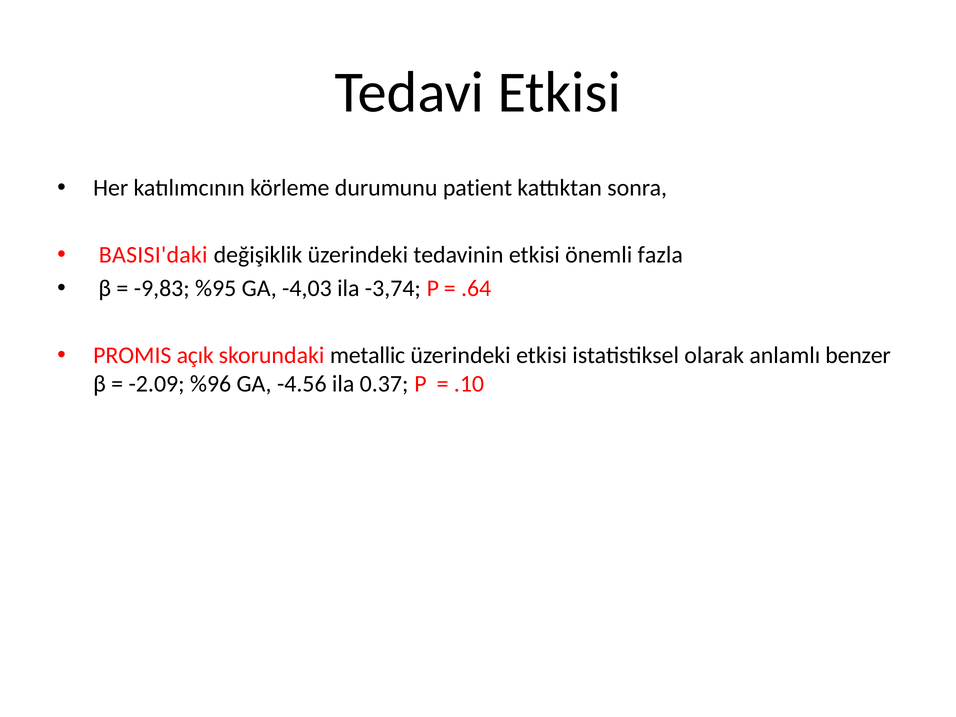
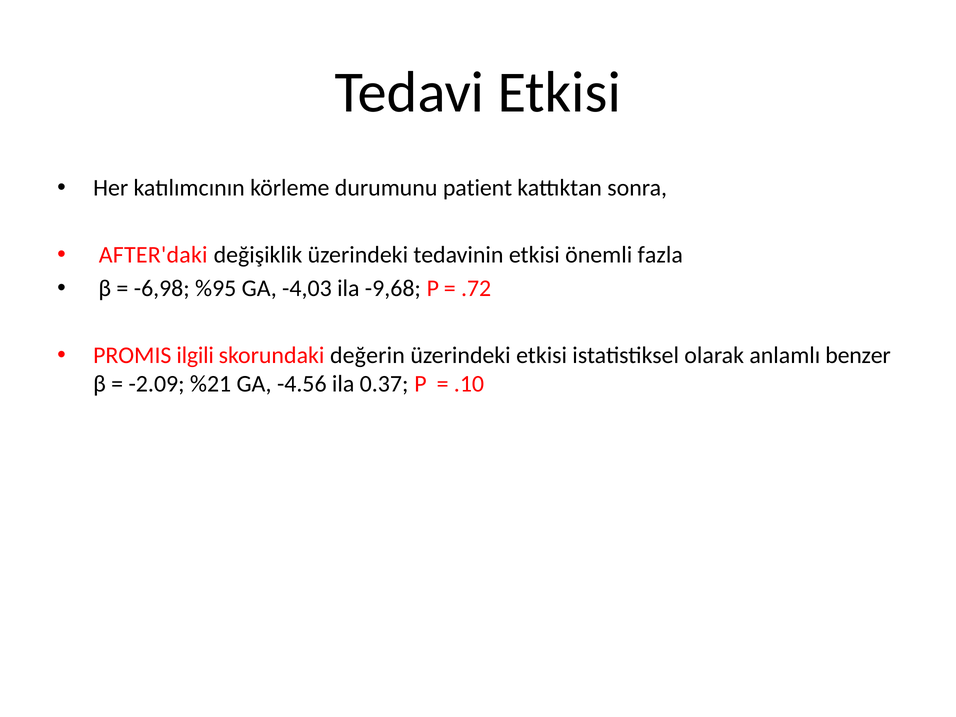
BASISI'daki: BASISI'daki -> AFTER'daki (153, 255)
-9,83: -9,83 -> -6,98 (162, 288)
-3,74: -3,74 -> -9,68 (393, 288)
.64: .64 -> .72 (476, 288)
açık: açık -> ilgili (195, 355)
metallic: metallic -> değerin (367, 355)
%96: %96 -> %21 (211, 384)
